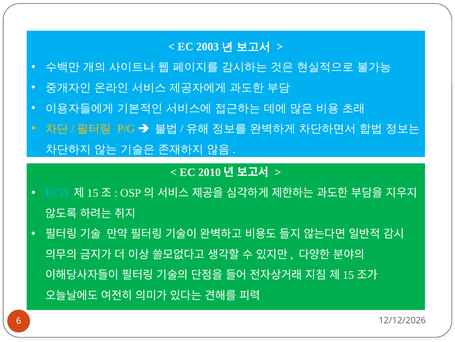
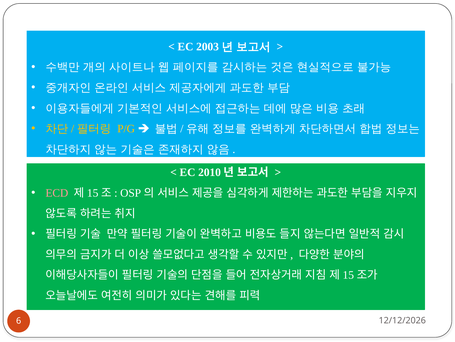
ECD colour: light blue -> pink (57, 193)
